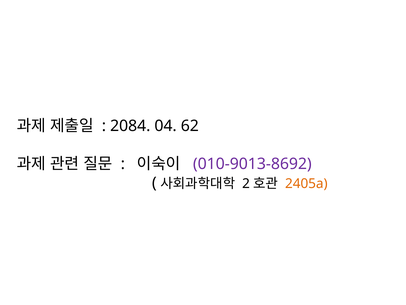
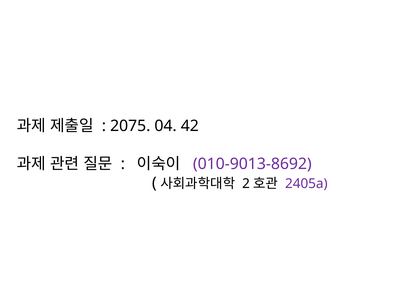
2084: 2084 -> 2075 (130, 126)
62: 62 -> 42 (190, 126)
2405a colour: orange -> purple (306, 183)
